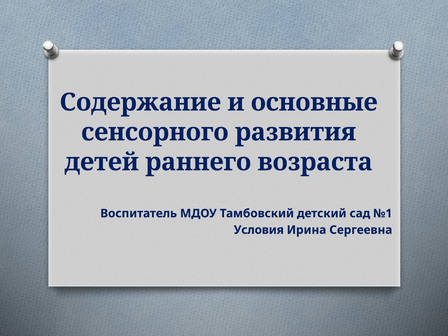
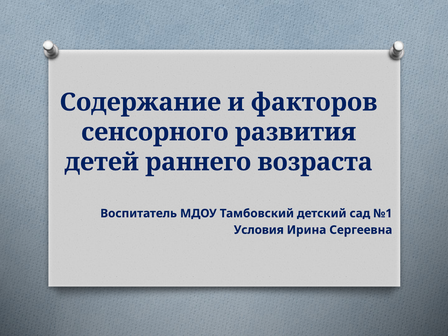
основные: основные -> факторов (314, 102)
